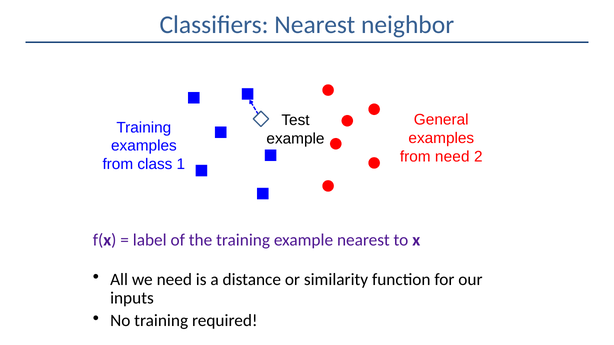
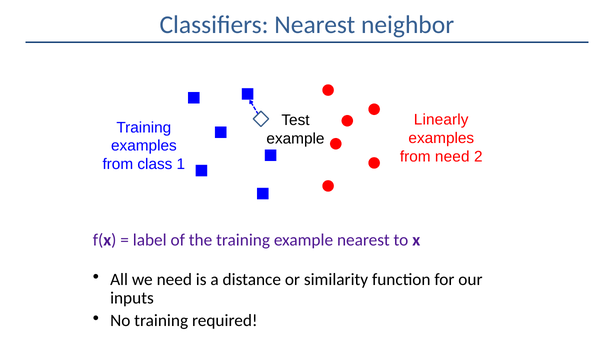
General: General -> Linearly (441, 120)
